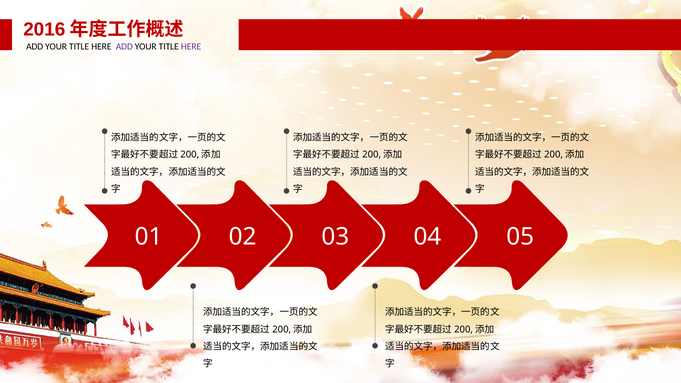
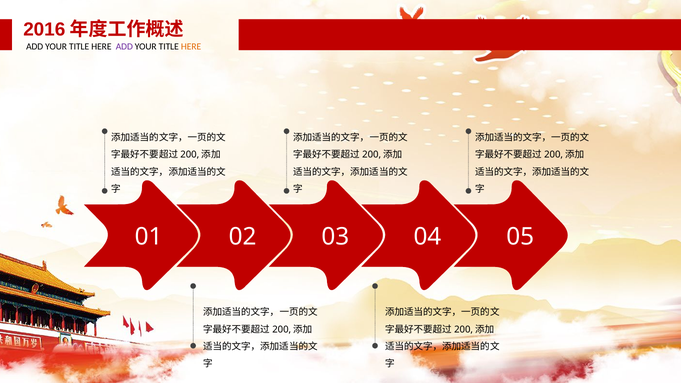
HERE colour: purple -> orange (191, 47)
